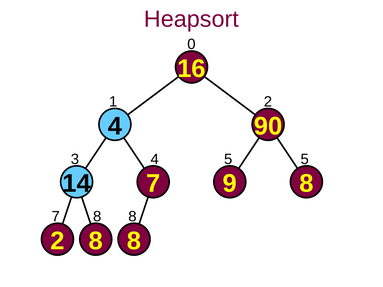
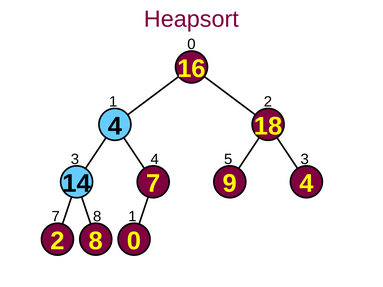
90: 90 -> 18 (268, 126)
5 5: 5 -> 3 (305, 159)
9 8: 8 -> 4 (306, 184)
7 8 8: 8 -> 1 (132, 217)
2 8 8: 8 -> 0 (134, 241)
